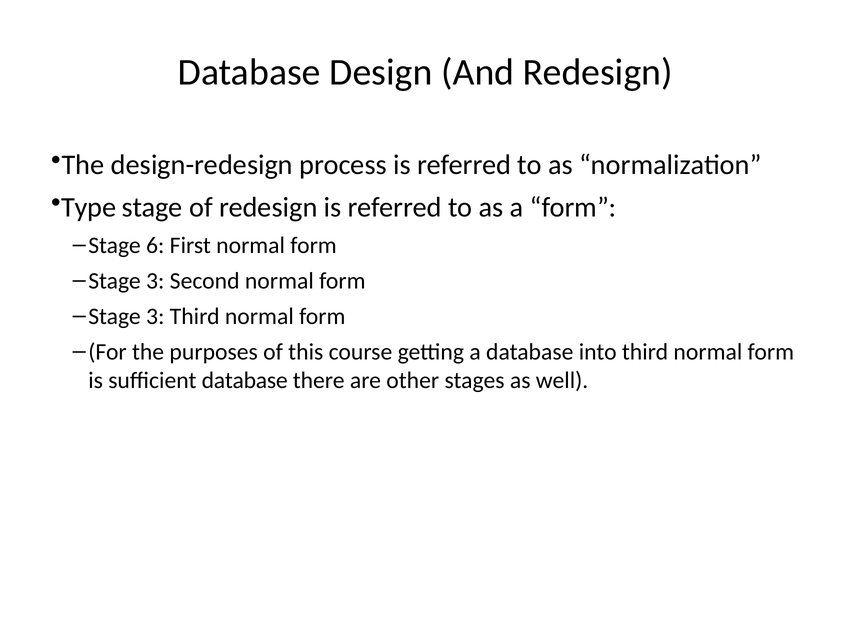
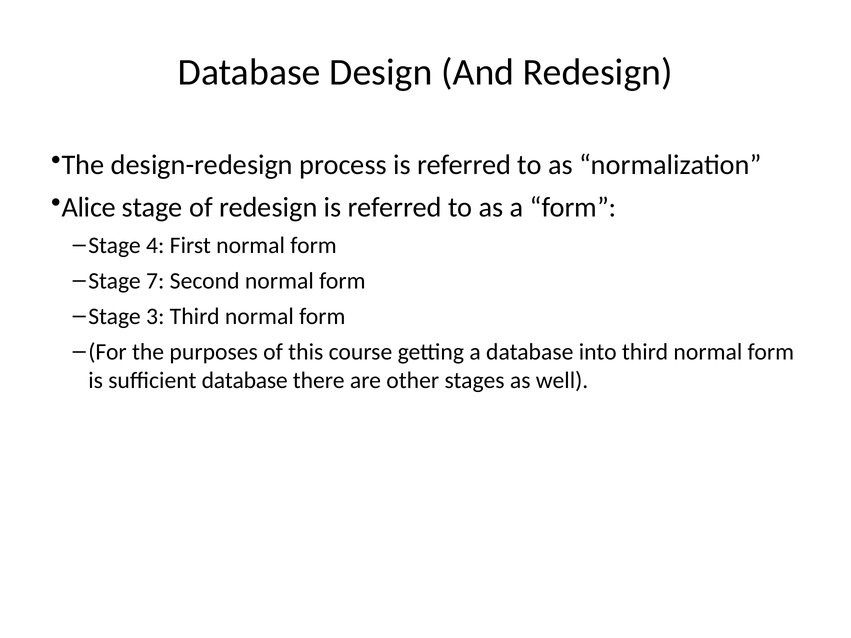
Type: Type -> Alice (89, 208)
6: 6 -> 4 (155, 246)
3: 3 -> 7 (155, 281)
